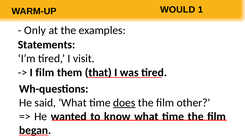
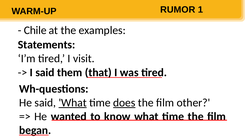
WOULD: WOULD -> RUMOR (178, 10)
Only: Only -> Chile (35, 30)
I film: film -> said (45, 72)
What underline: none -> present (73, 102)
